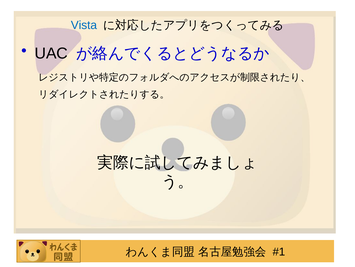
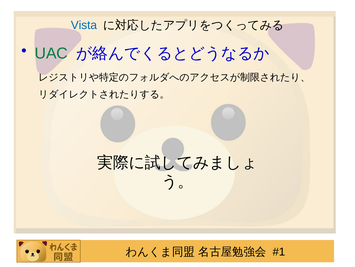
UAC colour: black -> green (51, 53)
